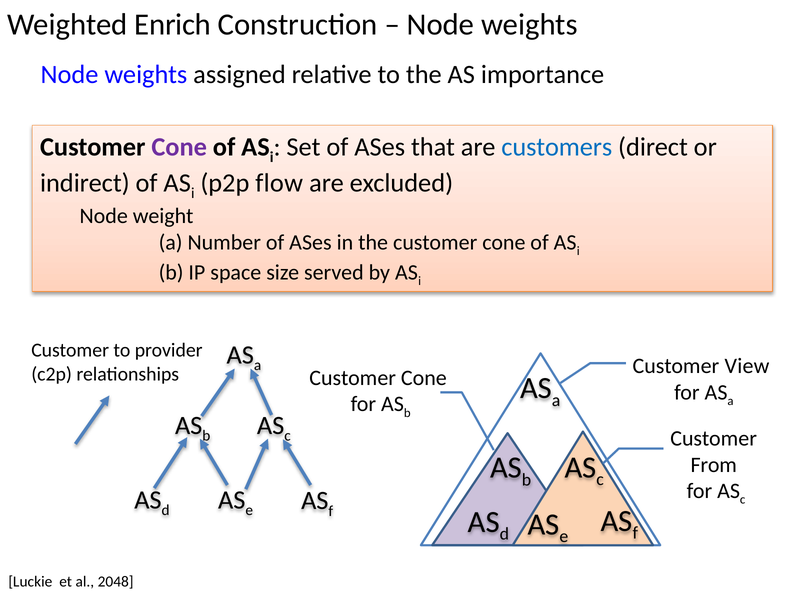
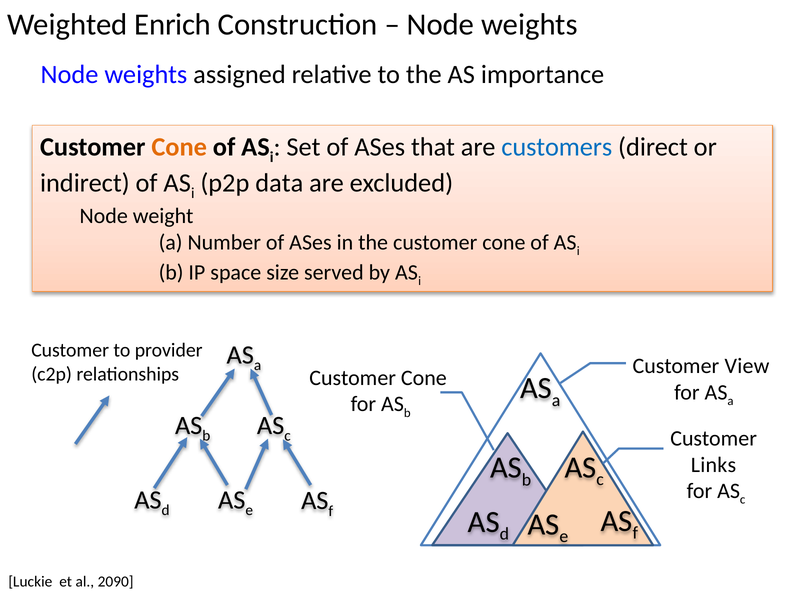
Cone colour: purple -> orange (179, 147)
flow: flow -> data (279, 183)
From: From -> Links (713, 464)
2048: 2048 -> 2090 (116, 581)
